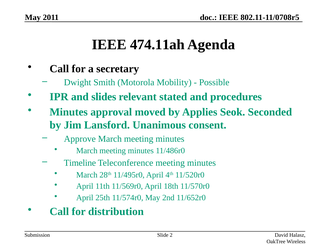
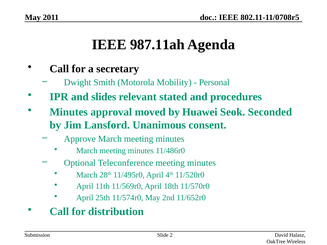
474.11ah: 474.11ah -> 987.11ah (157, 45)
Possible: Possible -> Personal (214, 83)
Applies: Applies -> Huawei (200, 112)
Timeline: Timeline -> Optional (80, 163)
